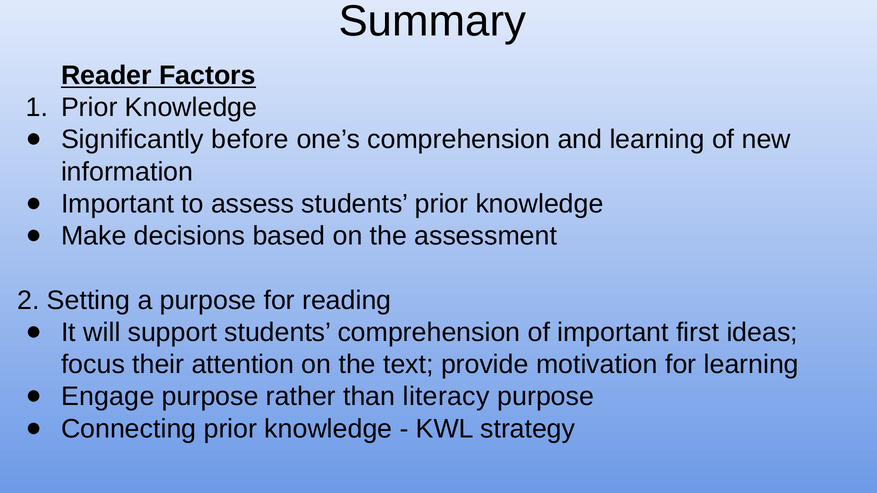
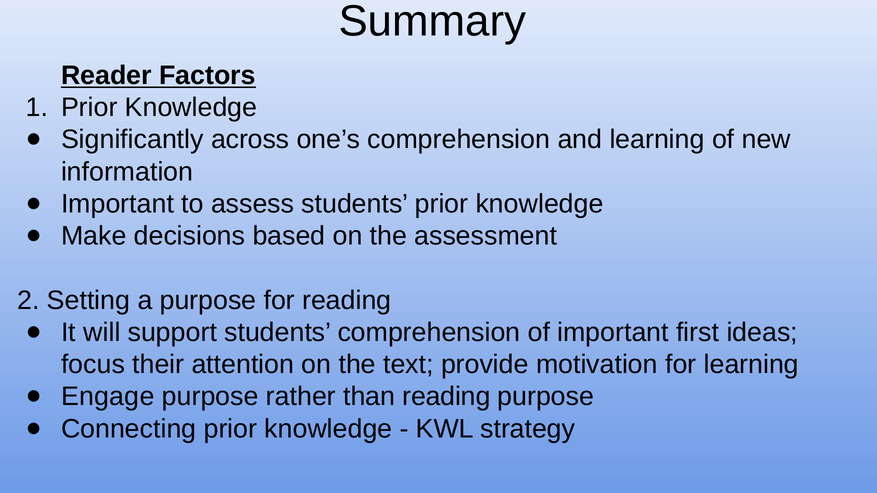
before: before -> across (250, 140)
than literacy: literacy -> reading (446, 397)
